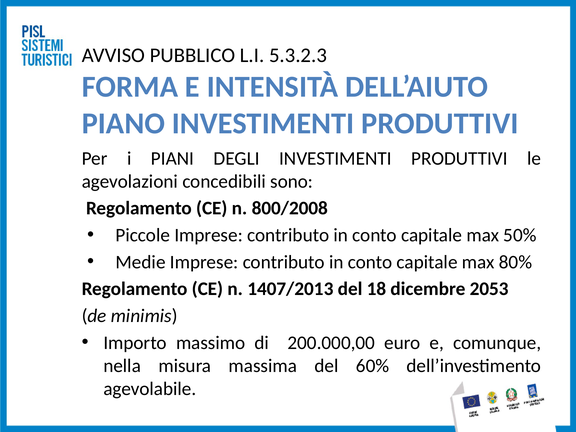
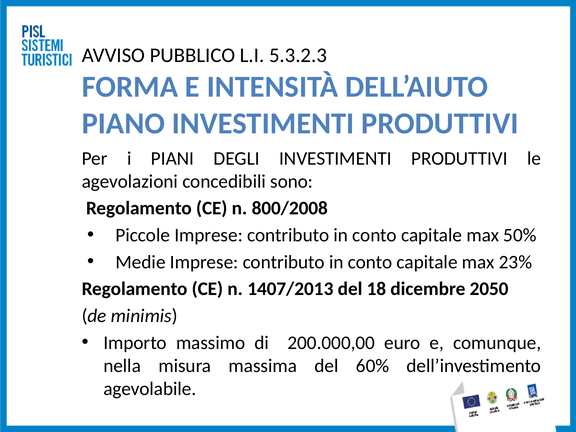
80%: 80% -> 23% (515, 262)
2053: 2053 -> 2050 (489, 289)
